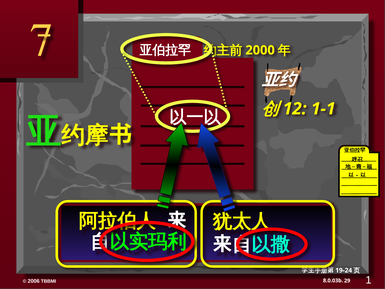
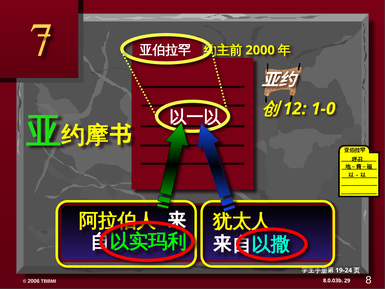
1-1: 1-1 -> 1-0 (323, 109)
1: 1 -> 8 (368, 280)
